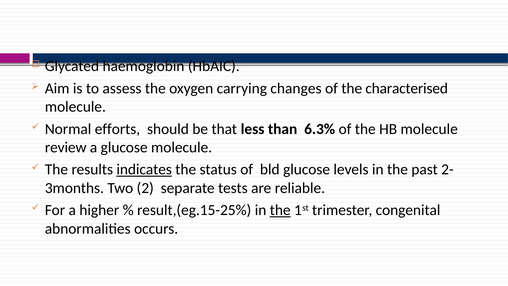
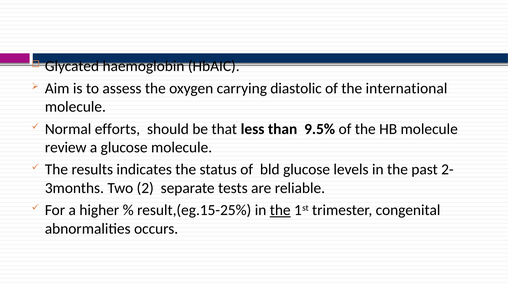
changes: changes -> diastolic (296, 88)
characterised: characterised -> international (407, 88)
6.3%: 6.3% -> 9.5% (320, 129)
indicates underline: present -> none (144, 169)
